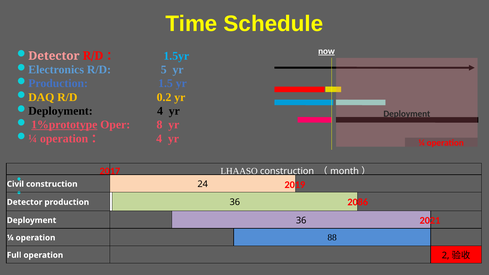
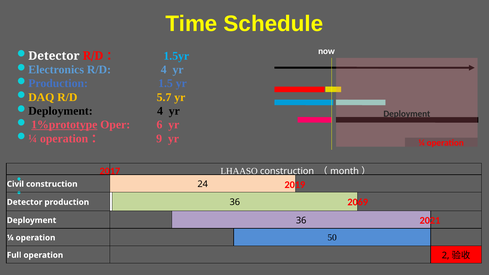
now underline: present -> none (326, 51)
Detector colour: pink -> white (54, 56)
R/D 5: 5 -> 4 (164, 70)
0.2: 0.2 -> 5.7 (164, 97)
8: 8 -> 6 (159, 125)
operation： 4: 4 -> 9 (159, 139)
2086: 2086 -> 2069 (358, 202)
88: 88 -> 50 (332, 237)
